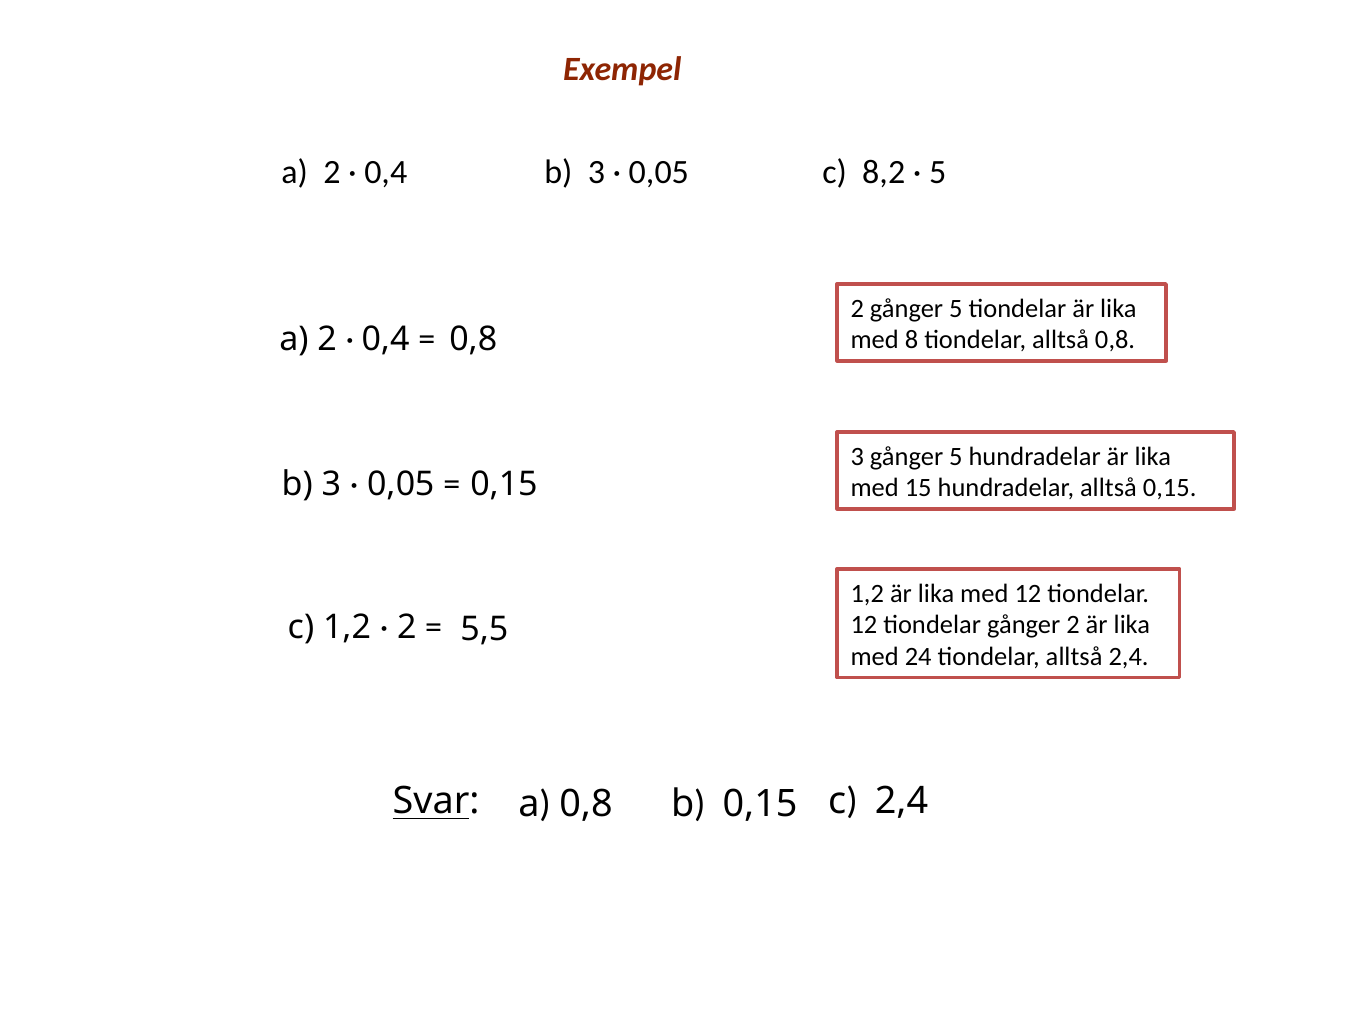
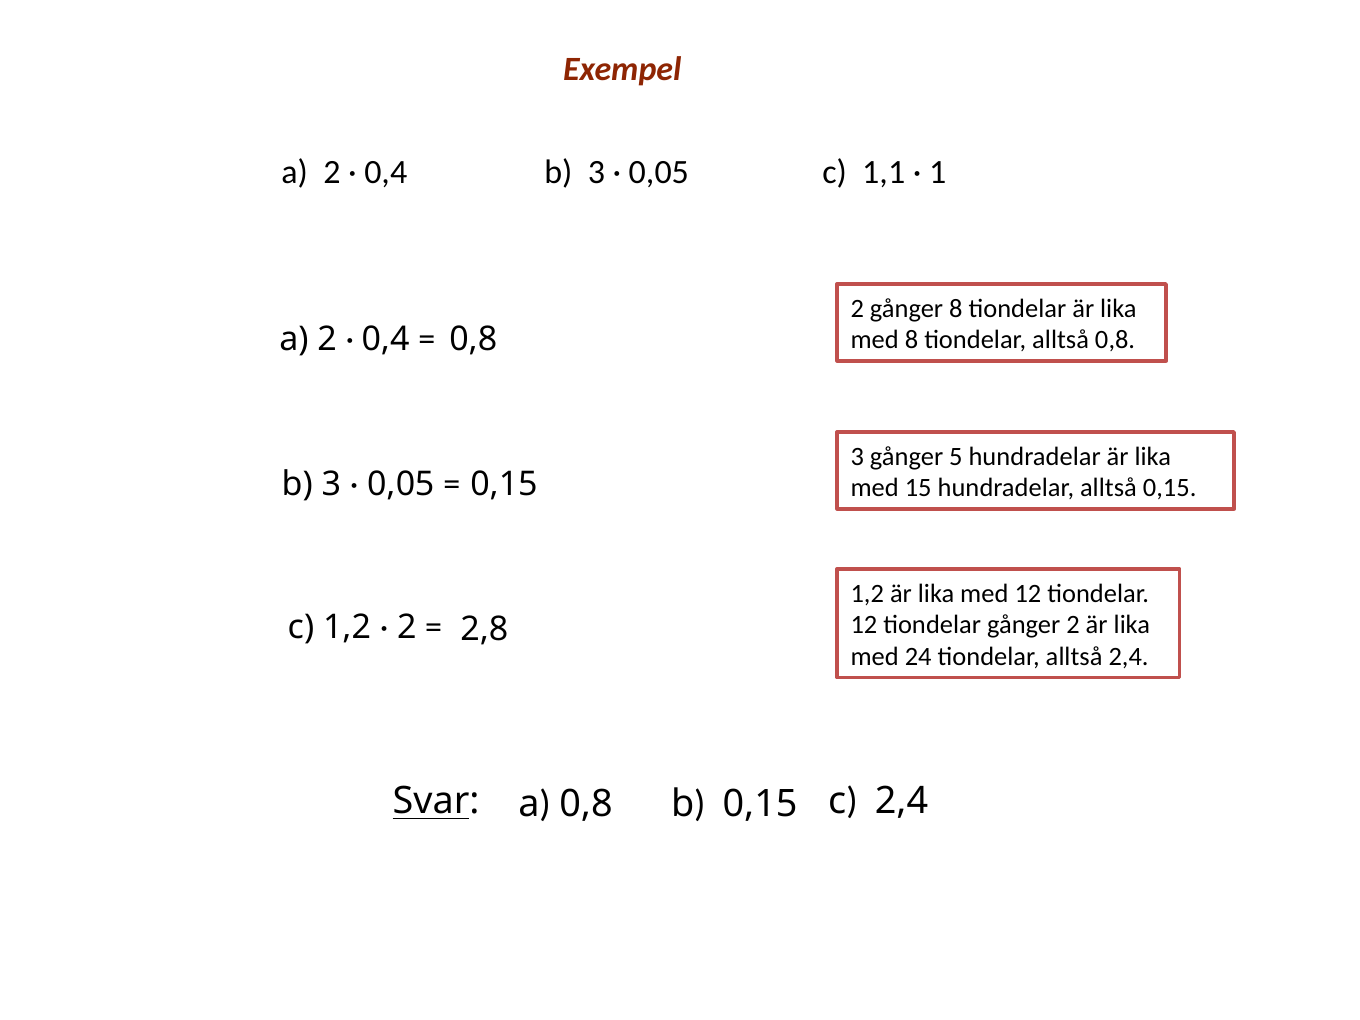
8,2: 8,2 -> 1,1 (884, 172)
5: 5 -> 1 (938, 172)
2 gånger 5: 5 -> 8 (956, 308)
5,5: 5,5 -> 2,8 (484, 629)
